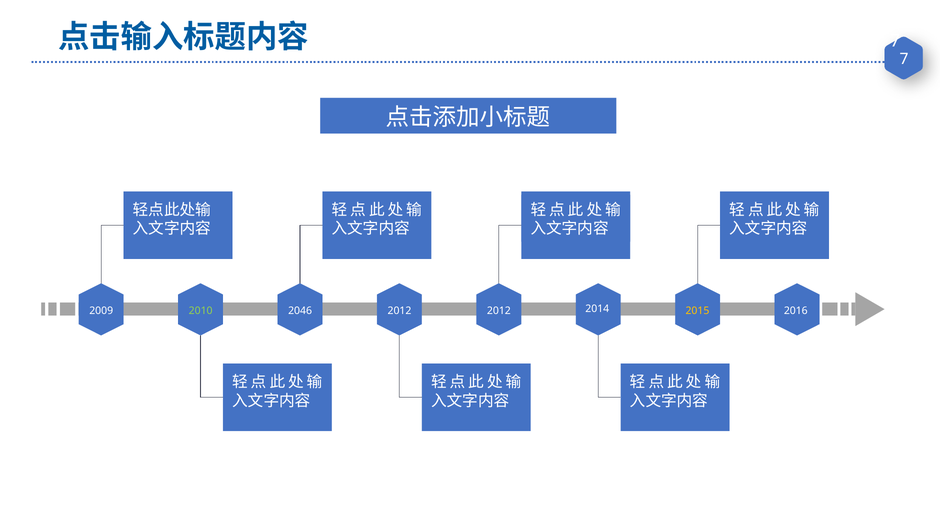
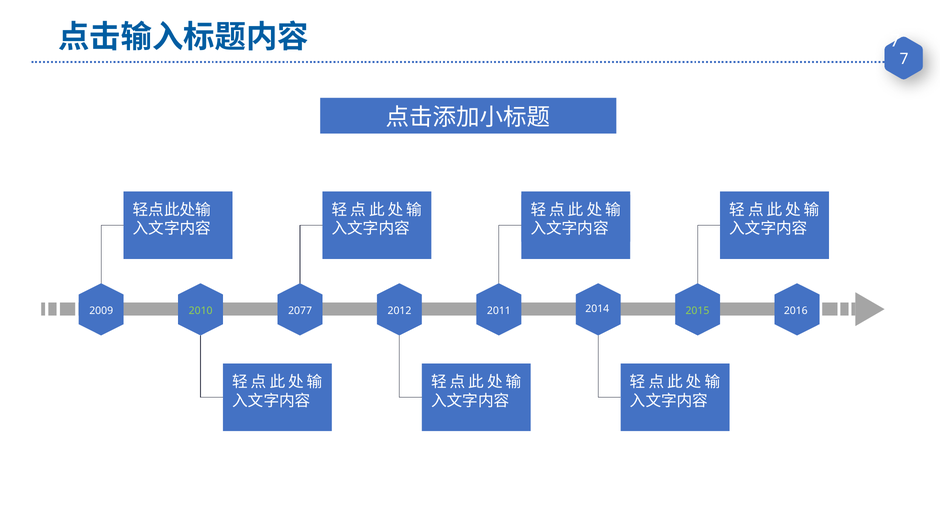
2046: 2046 -> 2077 (300, 311)
2012: 2012 -> 2011 (499, 311)
2015 colour: yellow -> light green (697, 311)
